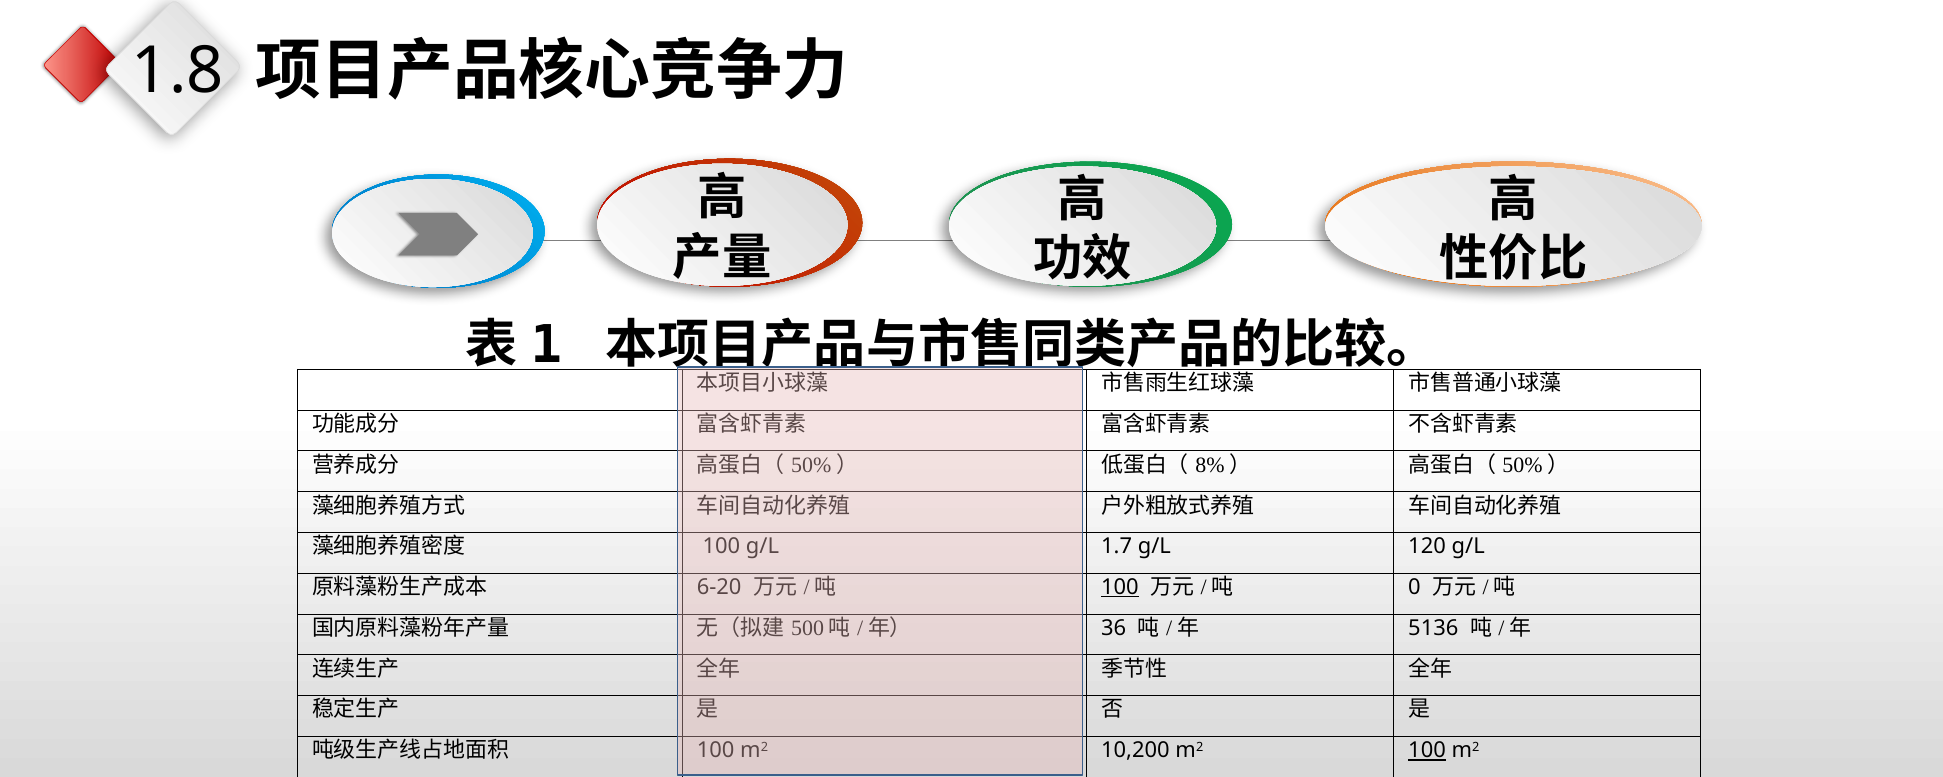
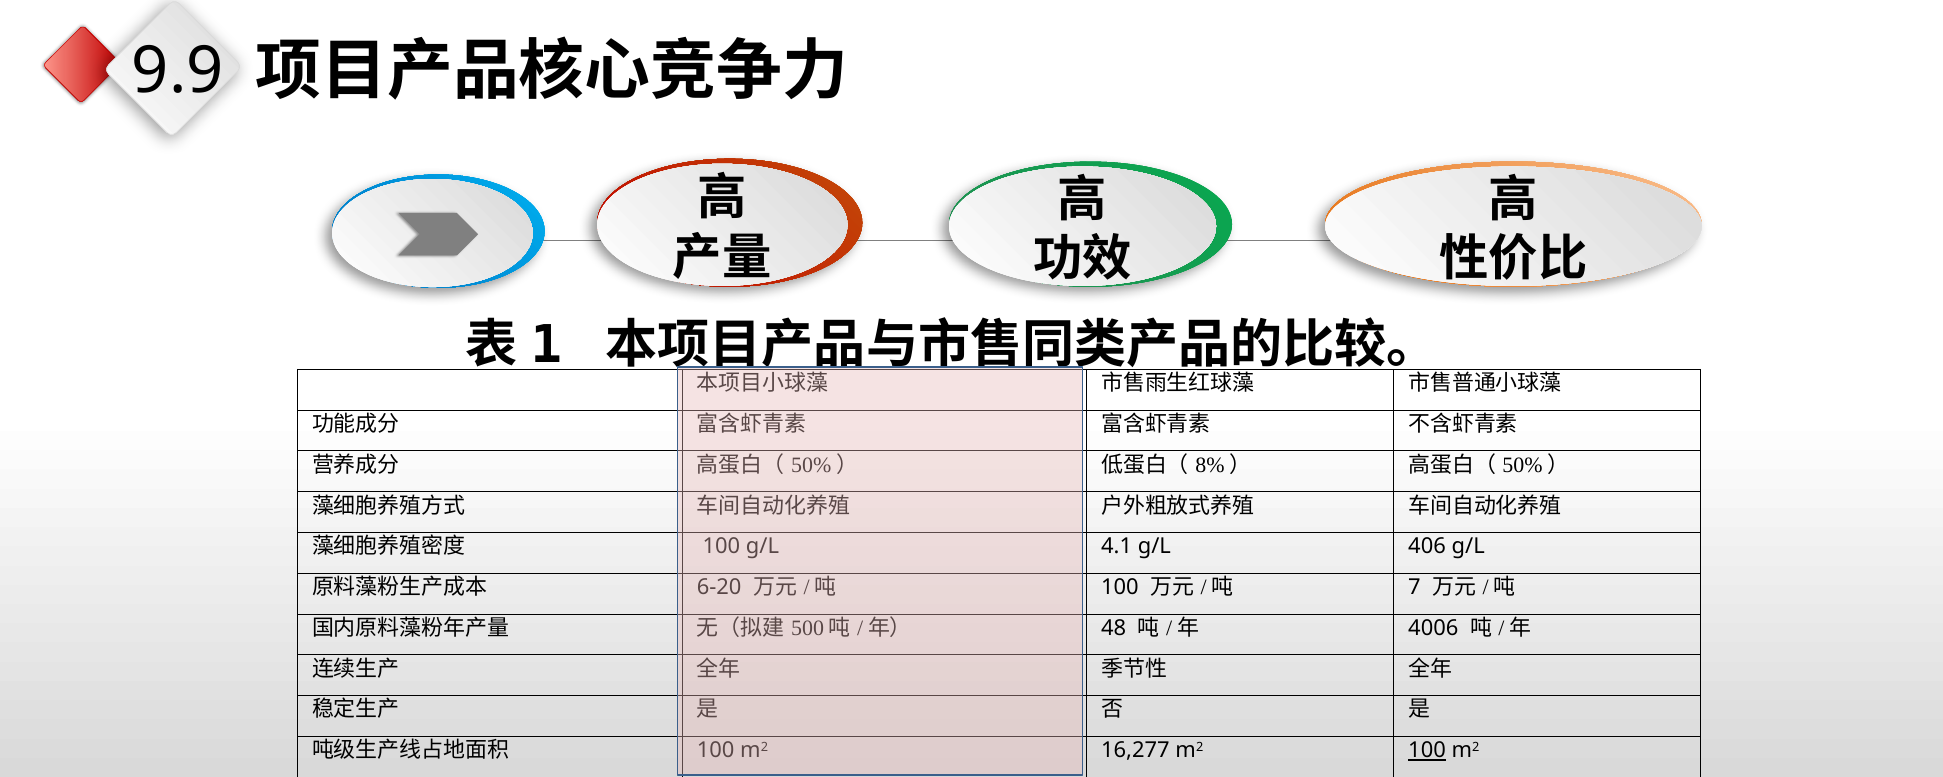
1.8: 1.8 -> 9.9 (178, 71)
1.7: 1.7 -> 4.1 (1117, 547)
120: 120 -> 406 (1427, 547)
100 underline: present -> none (1120, 587)
0: 0 -> 7 (1414, 587)
36: 36 -> 48 (1114, 628)
5136: 5136 -> 4006 (1433, 628)
10,200: 10,200 -> 16,277 (1135, 751)
